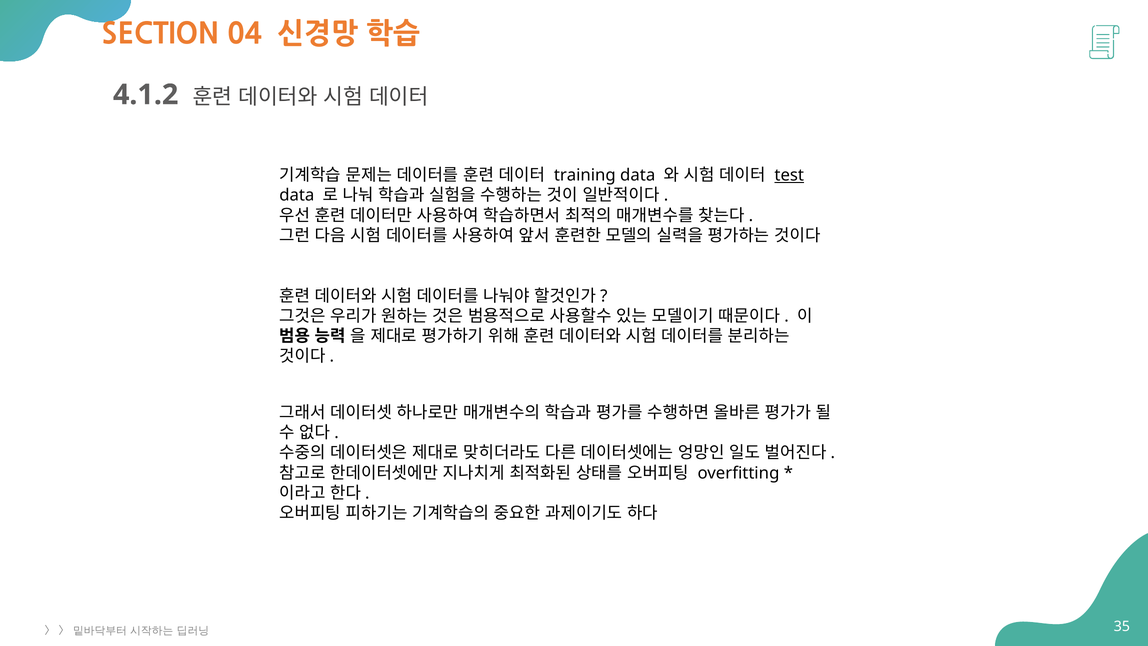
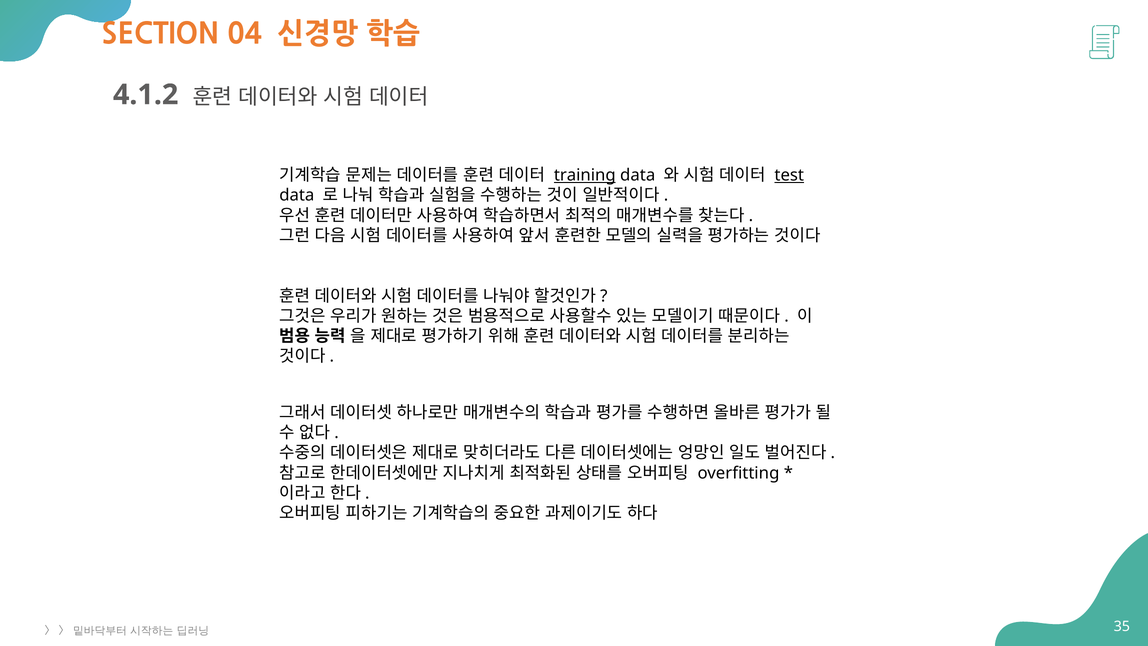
training underline: none -> present (585, 175)
